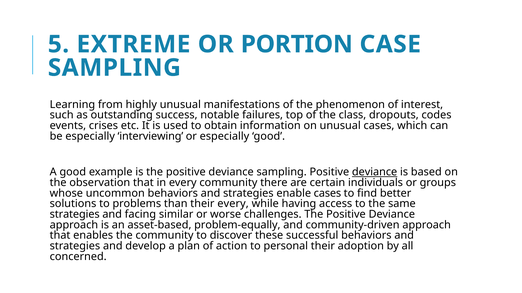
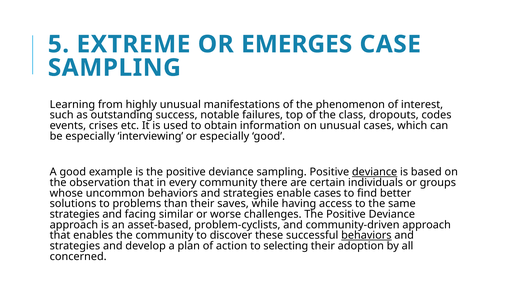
PORTION: PORTION -> EMERGES (297, 44)
their every: every -> saves (233, 204)
problem-equally: problem-equally -> problem-cyclists (237, 225)
behaviors underline: none -> present (366, 236)
personal: personal -> selecting (286, 246)
